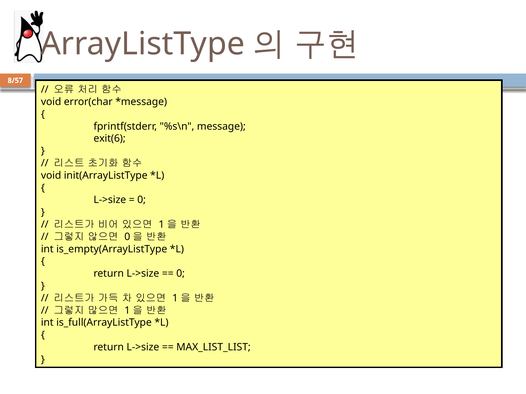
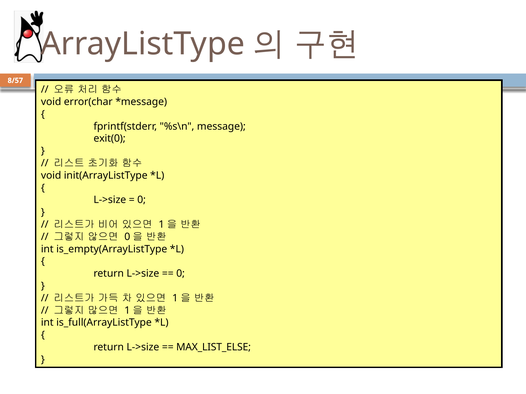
exit(6: exit(6 -> exit(0 (110, 139)
MAX_LIST_LIST: MAX_LIST_LIST -> MAX_LIST_ELSE (214, 348)
